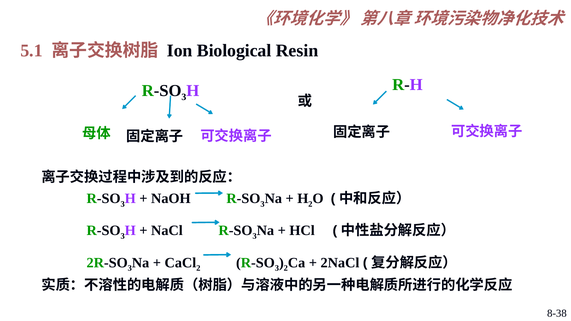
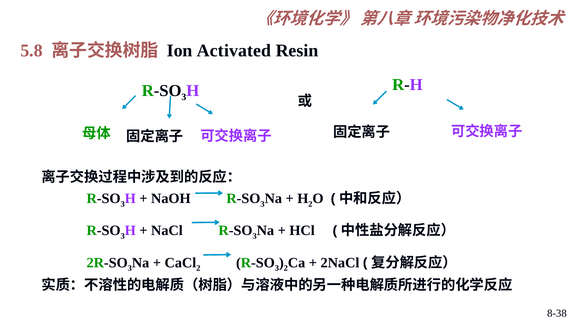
5.1: 5.1 -> 5.8 (31, 50)
Biological: Biological -> Activated (234, 50)
